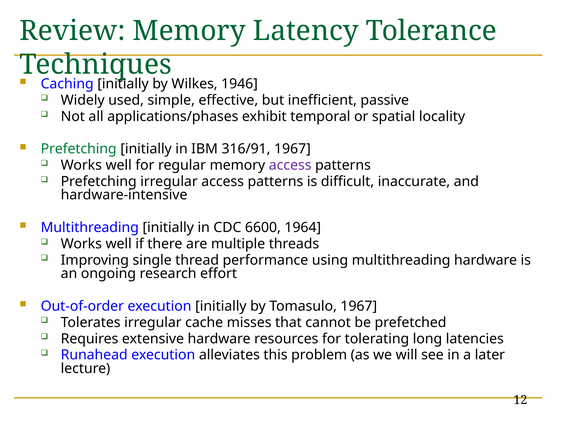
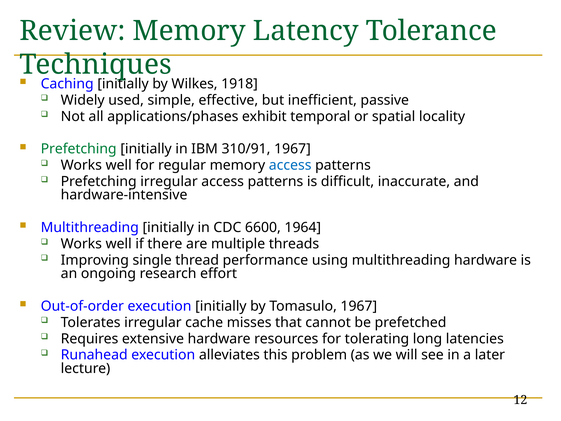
1946: 1946 -> 1918 (240, 84)
316/91: 316/91 -> 310/91 (246, 149)
access colour: purple -> blue (290, 165)
